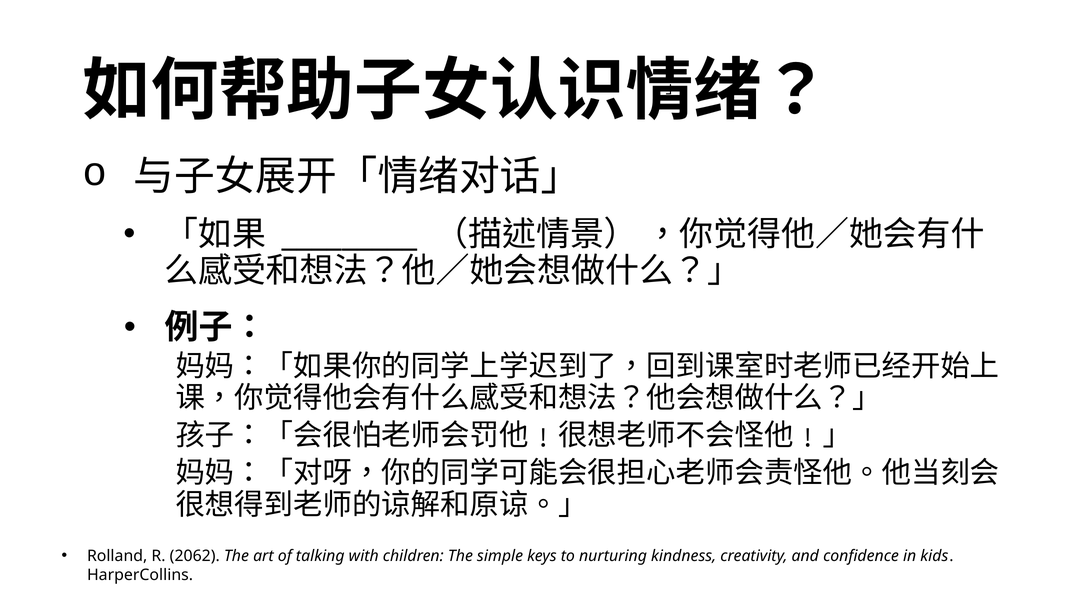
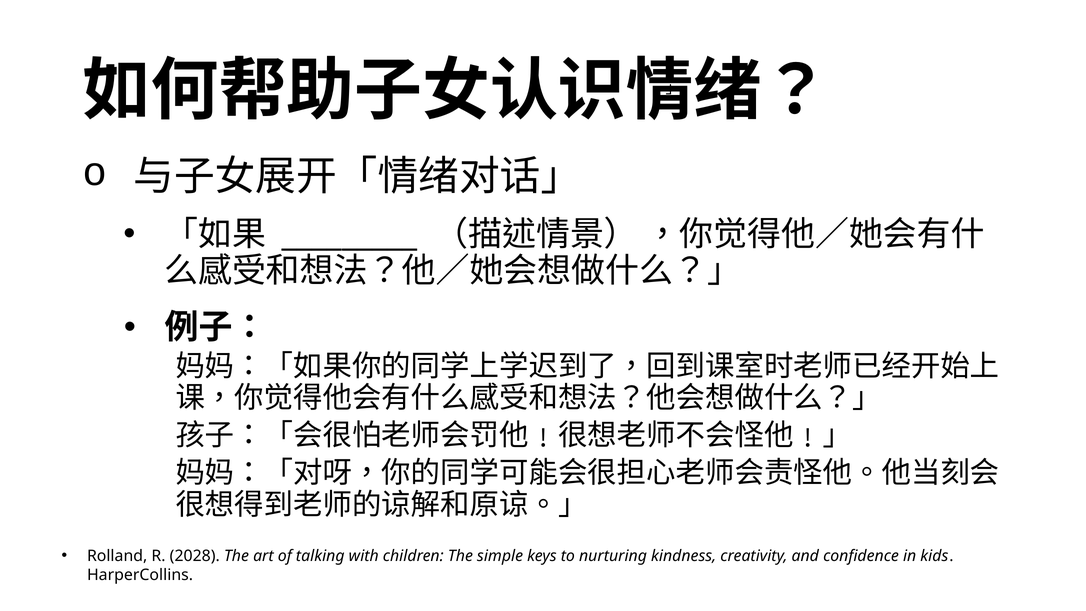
2062: 2062 -> 2028 (195, 556)
